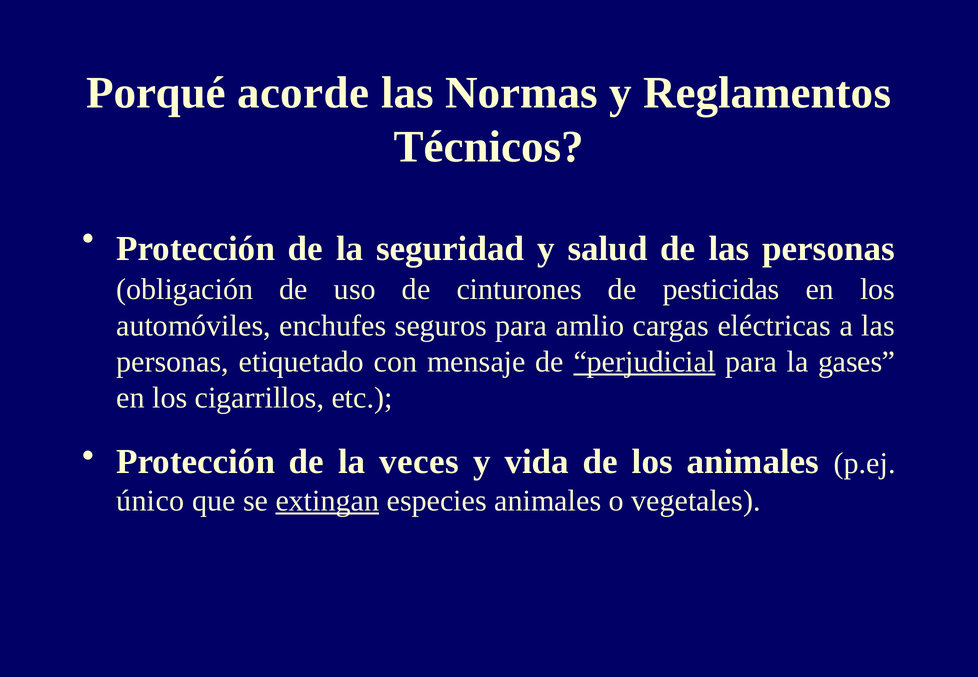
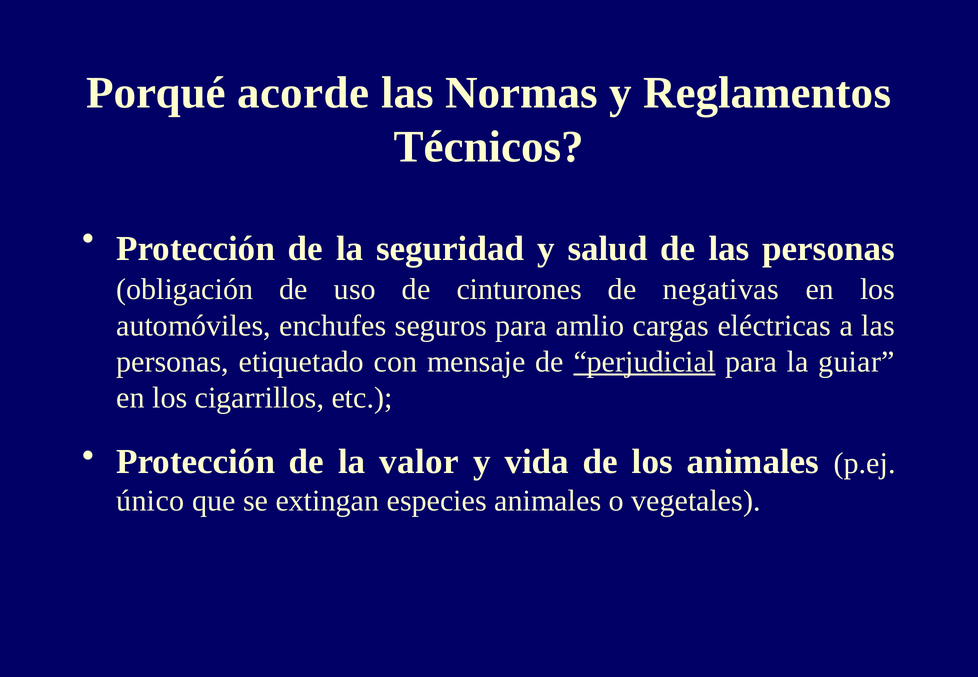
pesticidas: pesticidas -> negativas (721, 290)
gases: gases -> guiar (856, 362)
veces: veces -> valor (419, 462)
extingan underline: present -> none (327, 501)
